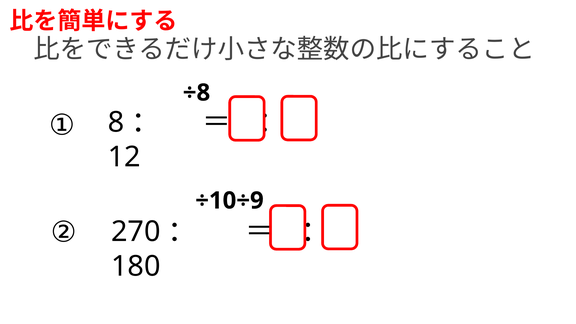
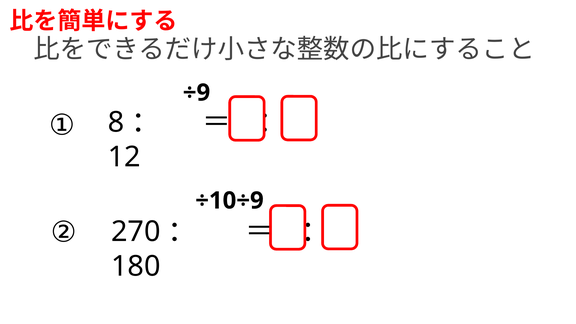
÷8: ÷8 -> ÷9 (197, 93)
